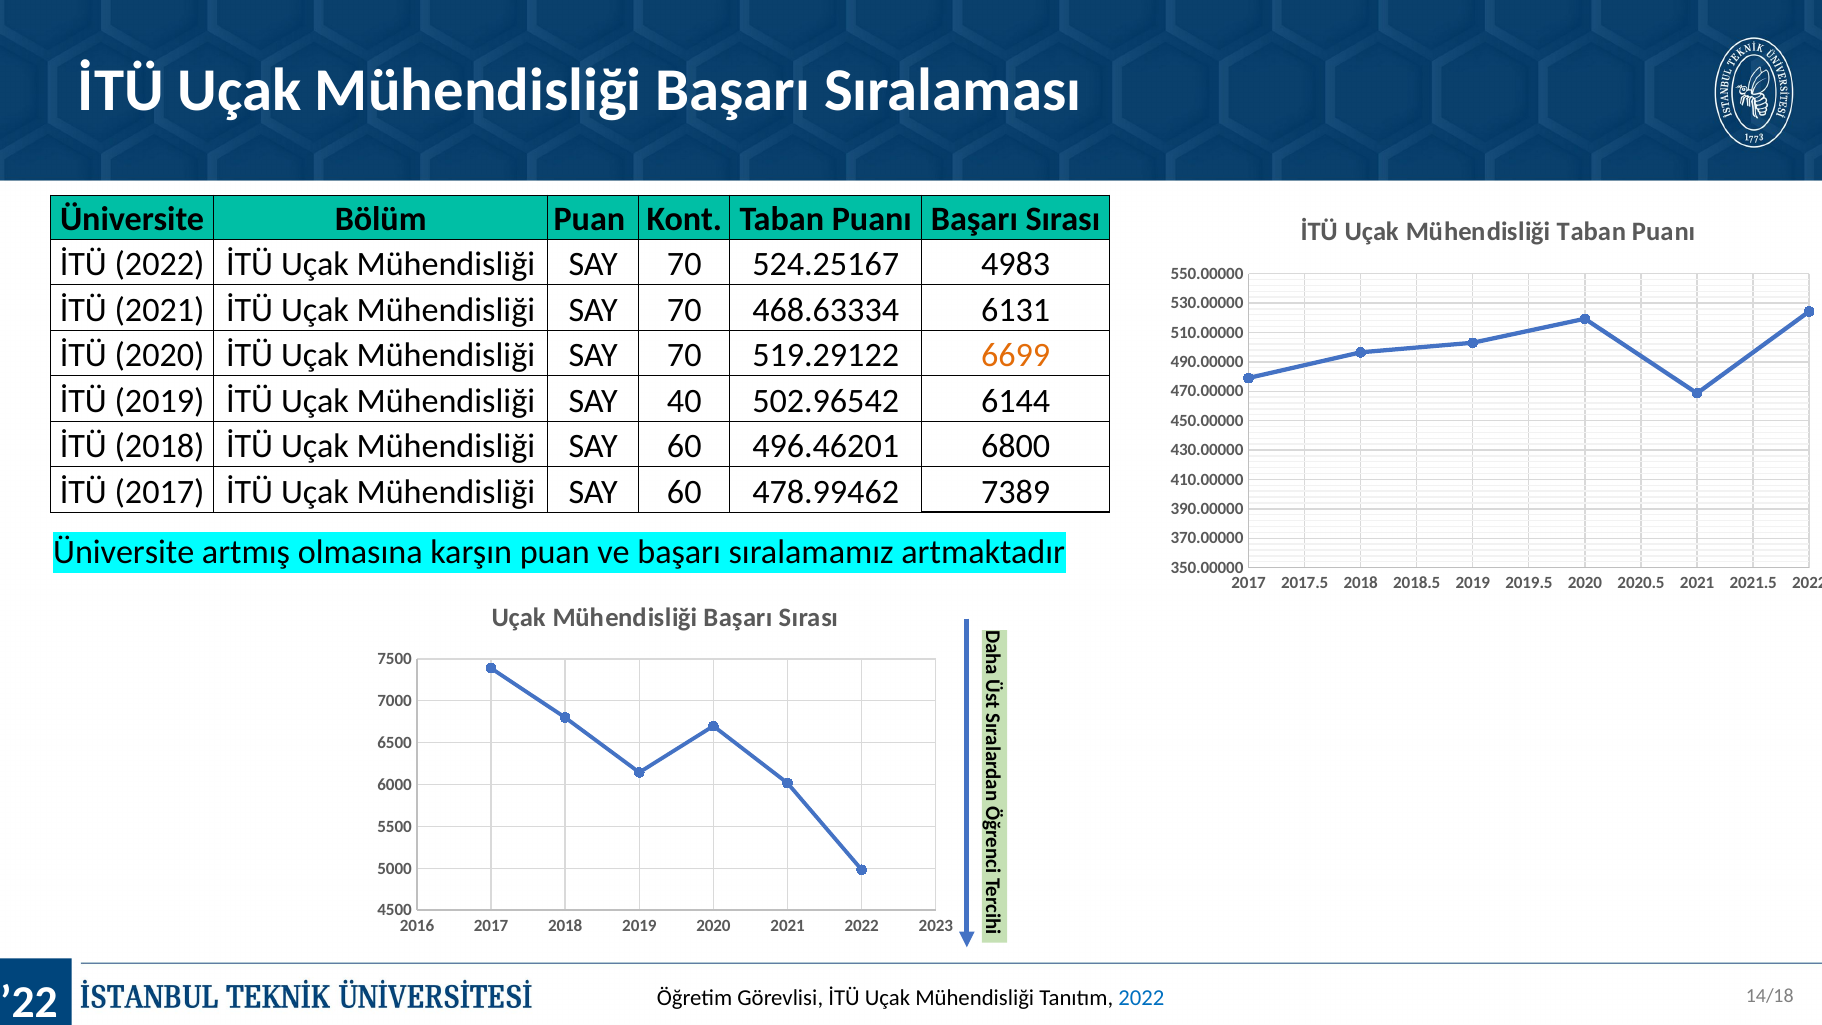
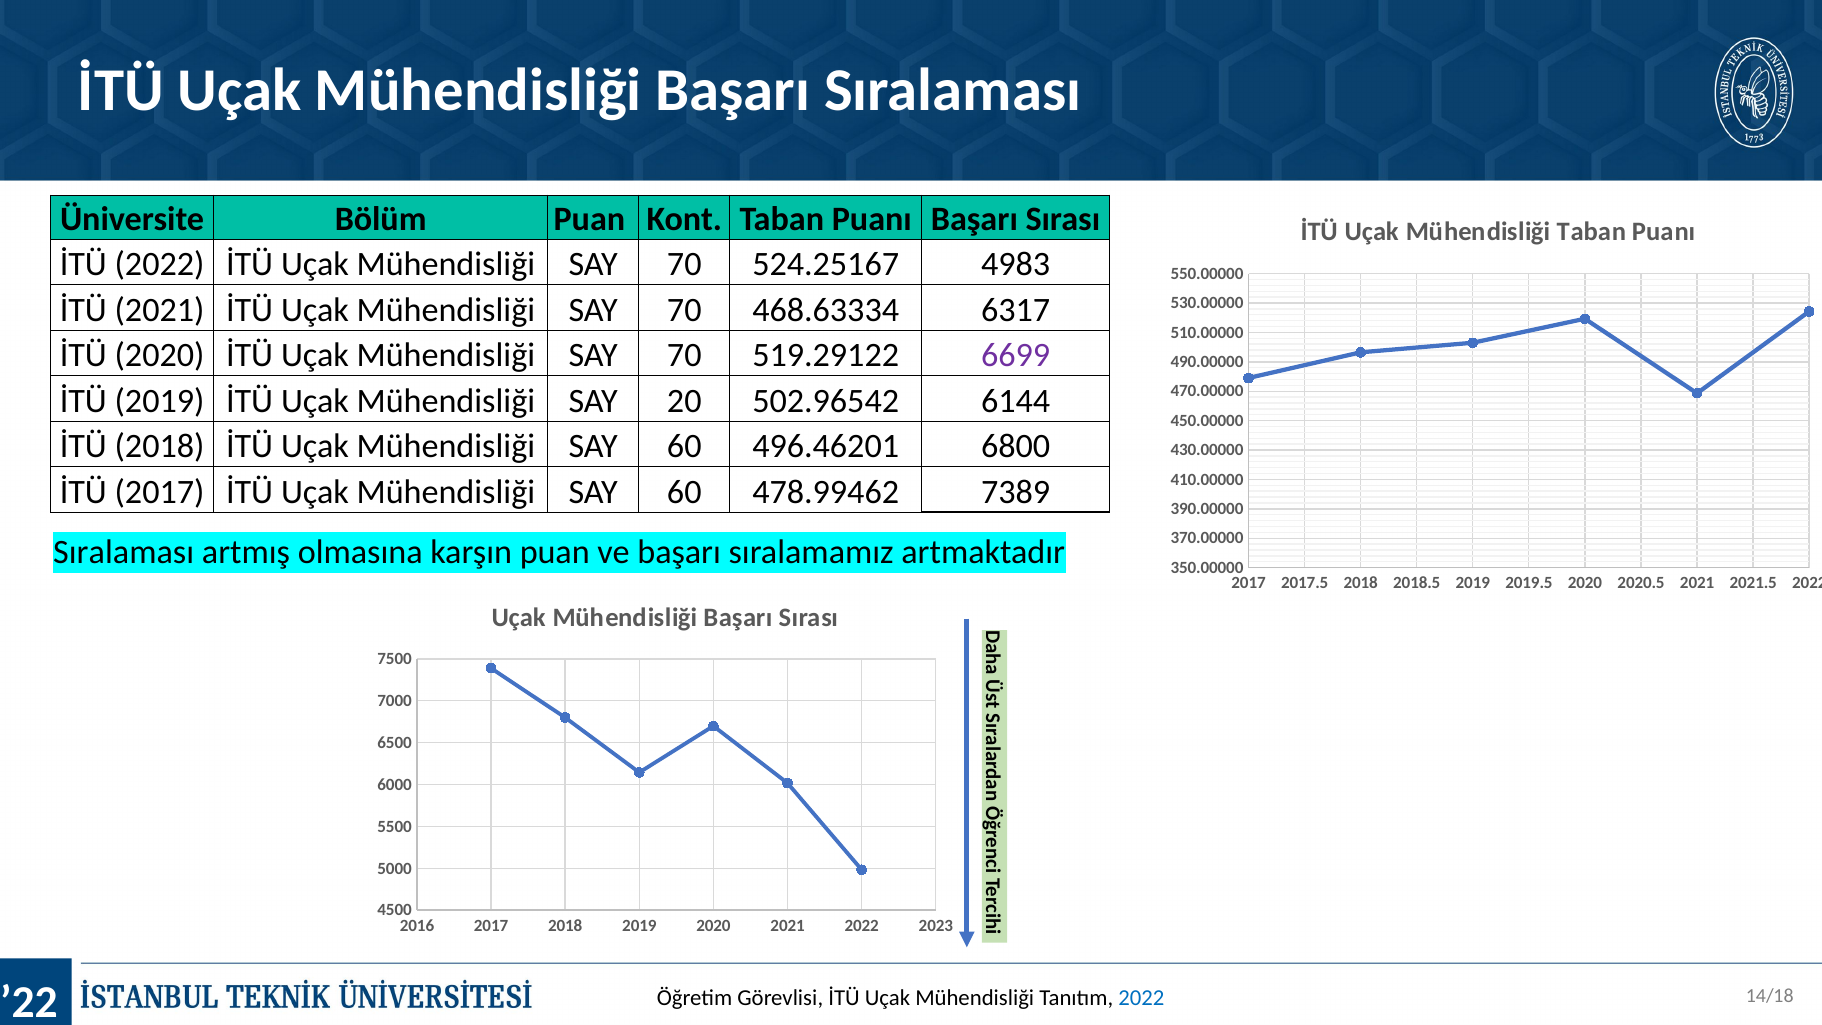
6131: 6131 -> 6317 (1016, 310)
6699 colour: orange -> purple (1016, 355)
40: 40 -> 20 (684, 401)
Üniversite: Üniversite -> Sıralaması (124, 553)
